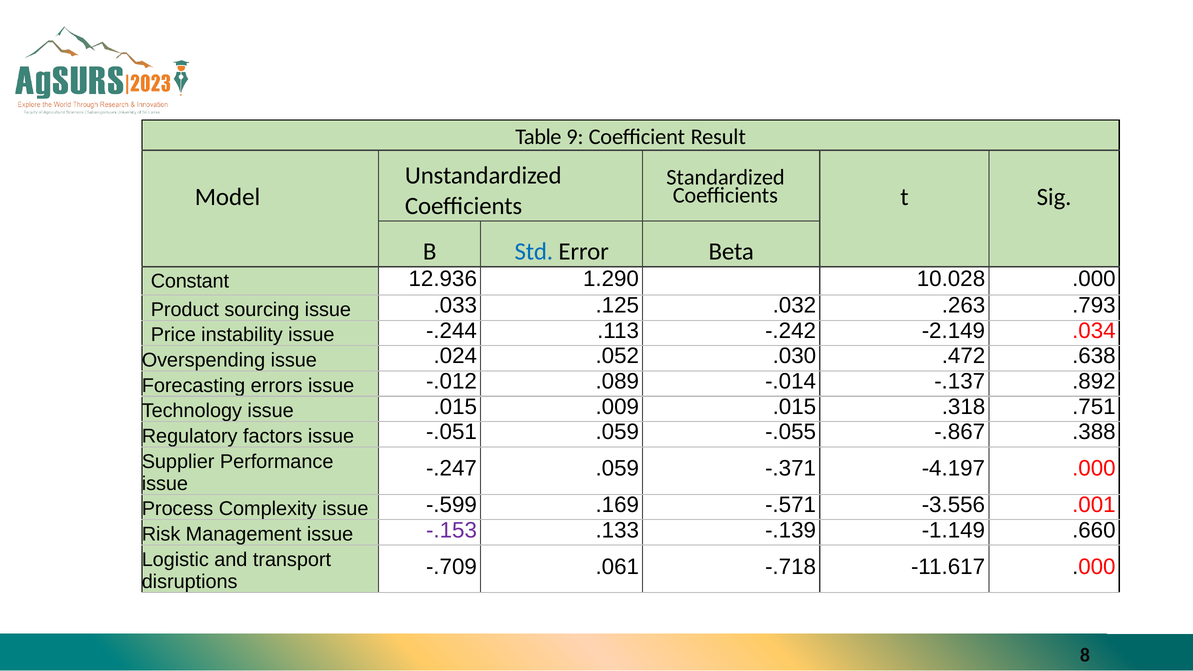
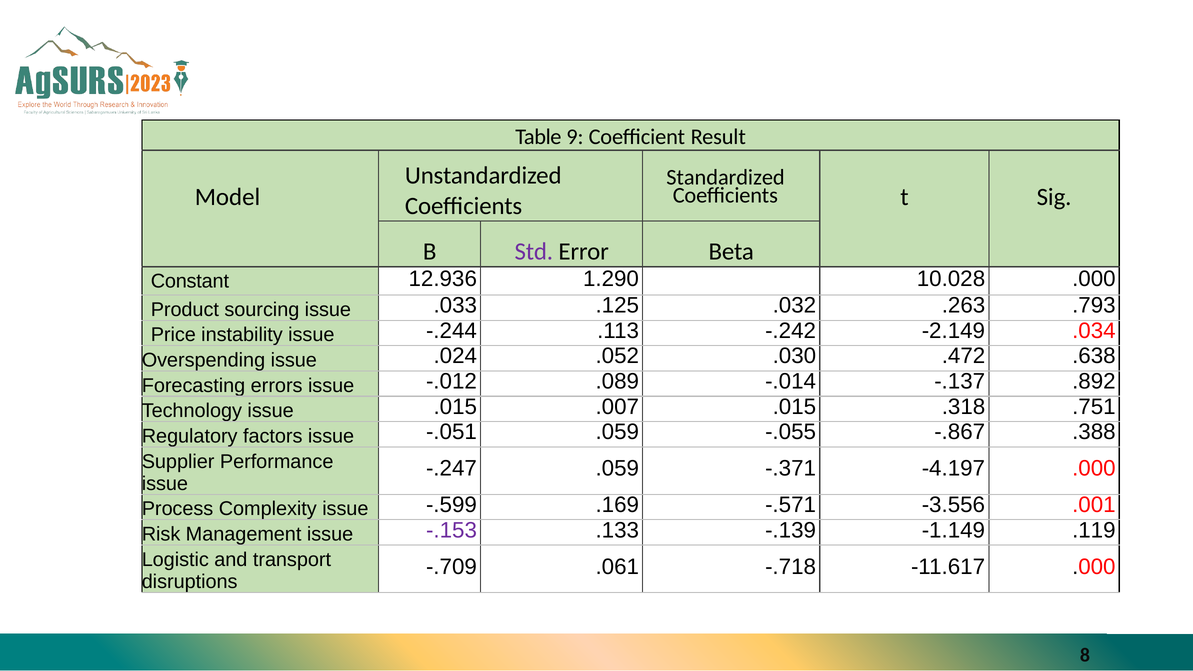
Std colour: blue -> purple (534, 252)
.009: .009 -> .007 (617, 407)
.660: .660 -> .119 (1094, 530)
